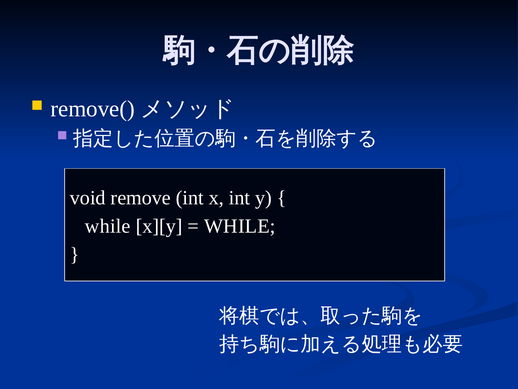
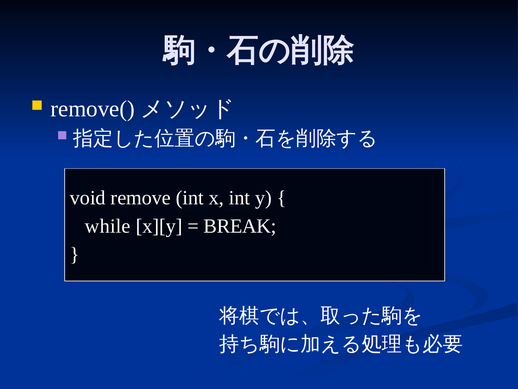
WHILE: WHILE -> BREAK (240, 226)
